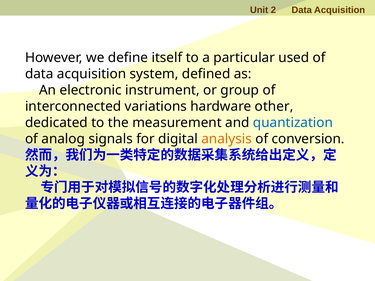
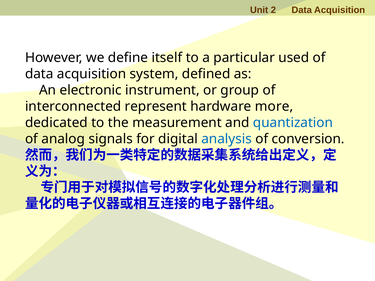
variations: variations -> represent (156, 106)
other: other -> more (274, 106)
analysis colour: orange -> blue (227, 139)
